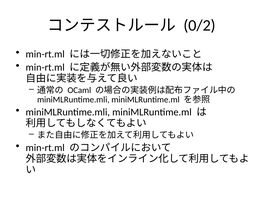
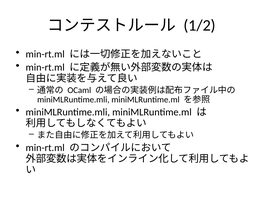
0/2: 0/2 -> 1/2 (200, 25)
